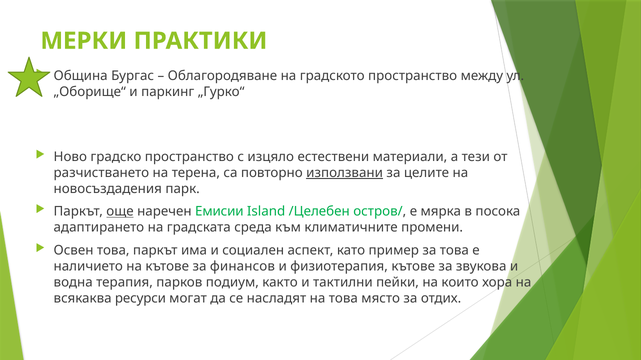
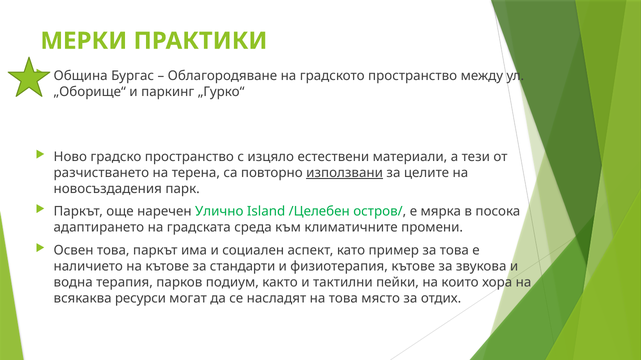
още underline: present -> none (120, 212)
Емисии: Емисии -> Улично (219, 212)
финансов: финансов -> стандарти (243, 267)
